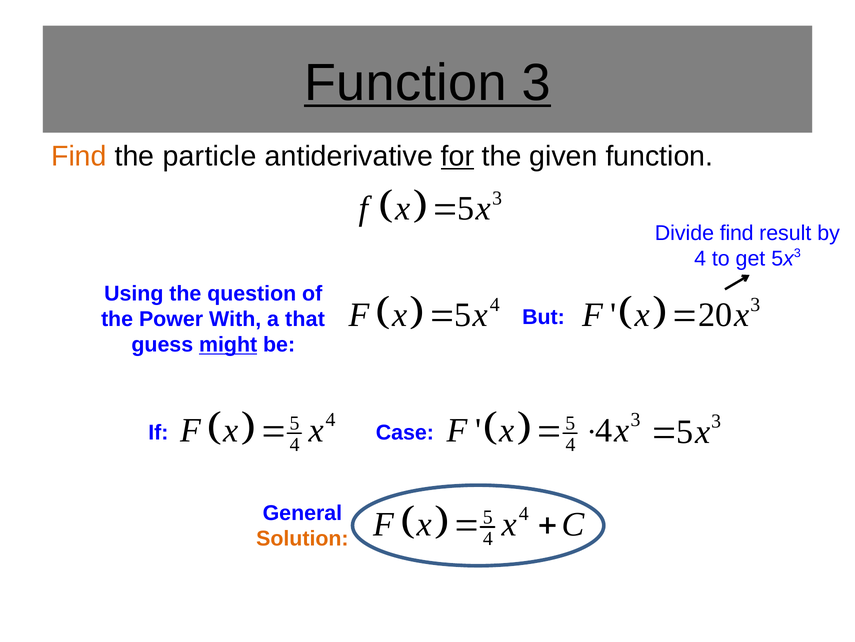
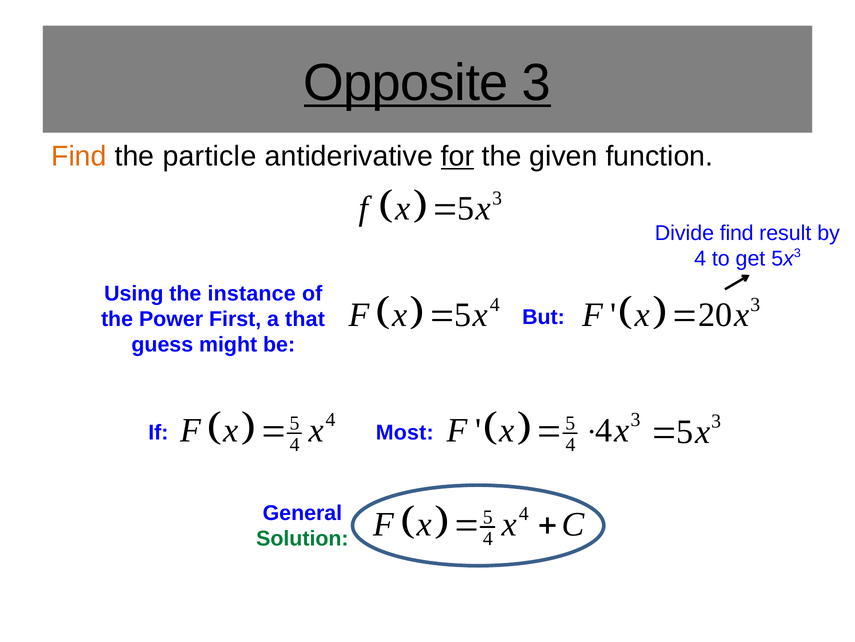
Function: Function -> Opposite (406, 83)
question: question -> instance (252, 293)
With: With -> First (235, 319)
might underline: present -> none (228, 344)
Case: Case -> Most (405, 432)
Solution colour: orange -> green (302, 538)
